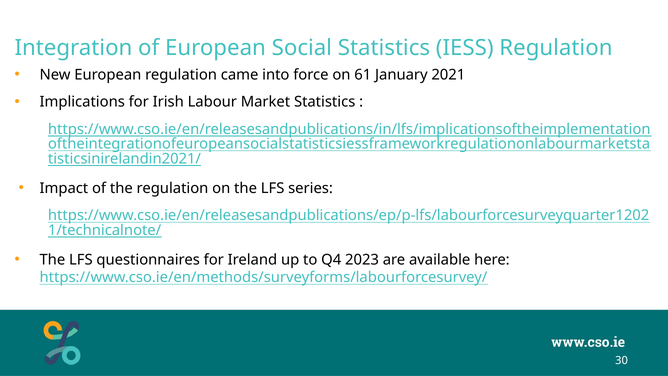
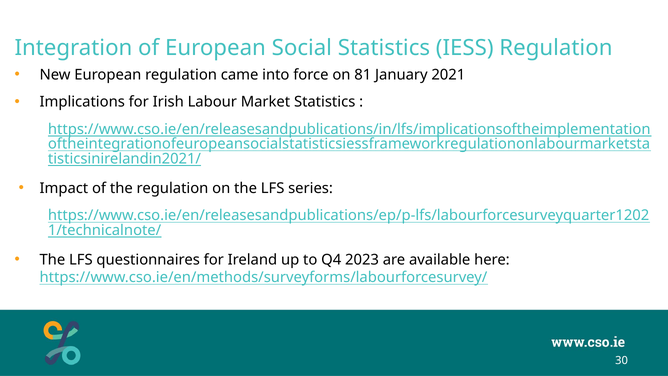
61: 61 -> 81 (363, 75)
